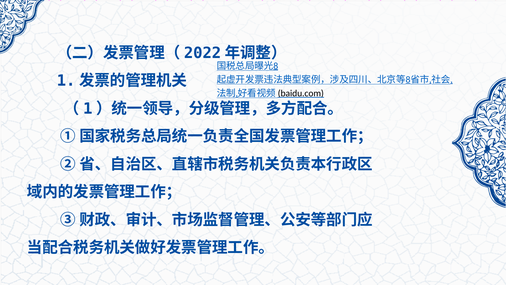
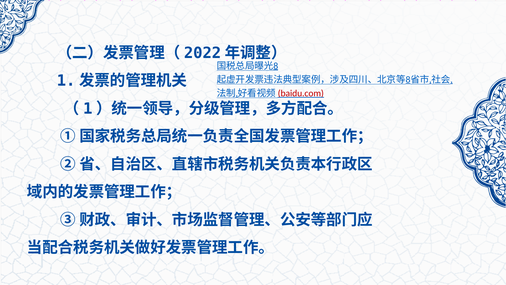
baidu.com colour: black -> red (301, 93)
